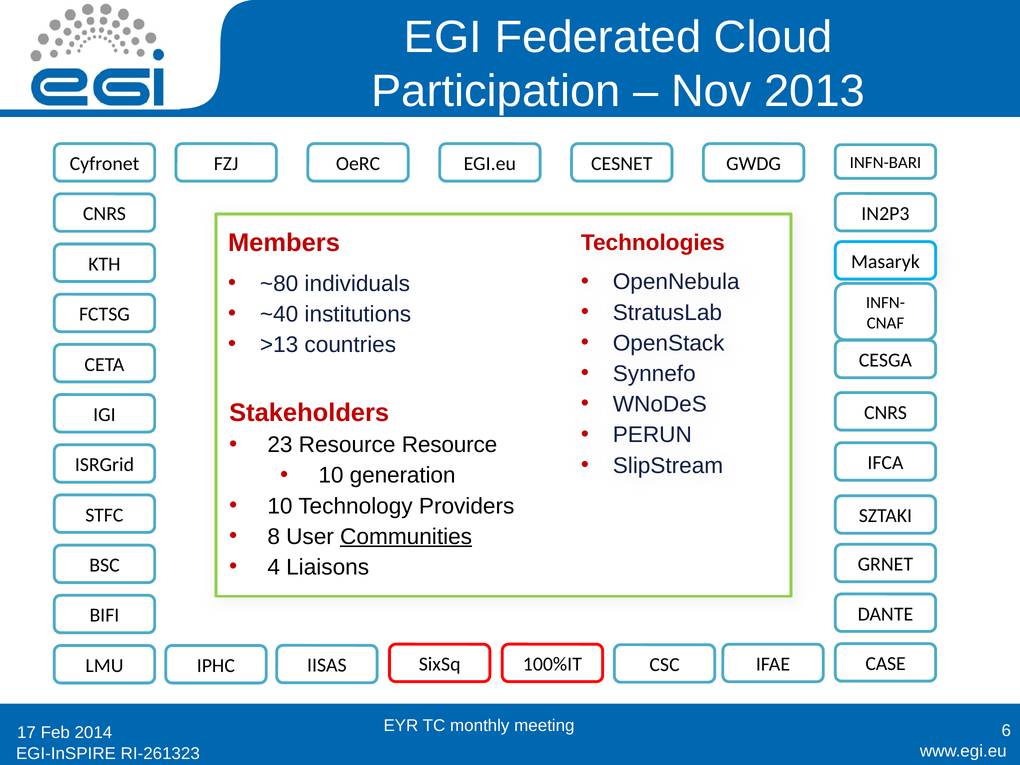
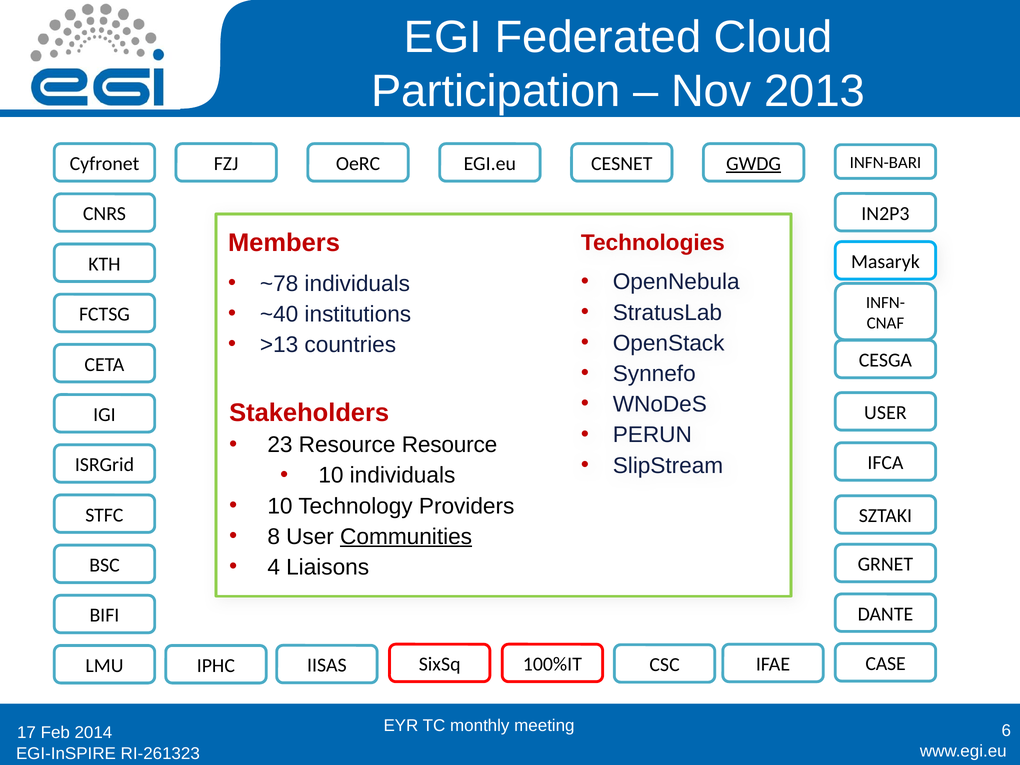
GWDG underline: none -> present (754, 164)
~80: ~80 -> ~78 (279, 284)
CNRS: CNRS -> USER (885, 413)
10 generation: generation -> individuals (403, 475)
